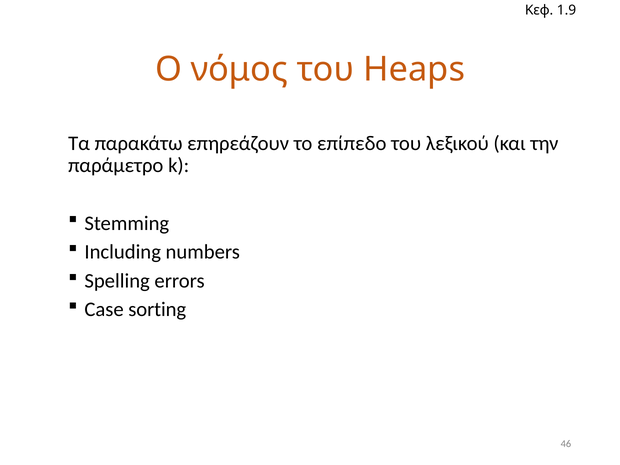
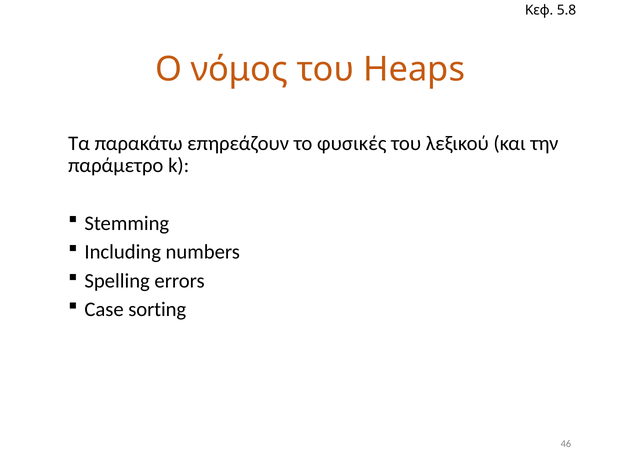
1.9: 1.9 -> 5.8 (566, 10)
επίπεδο: επίπεδο -> φυσικές (352, 143)
